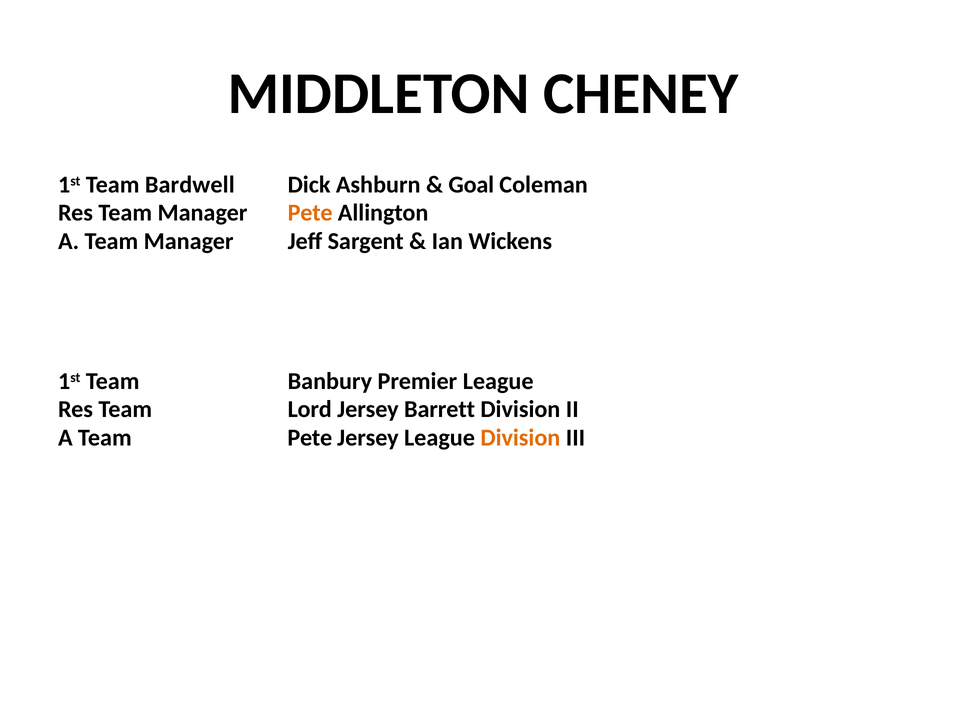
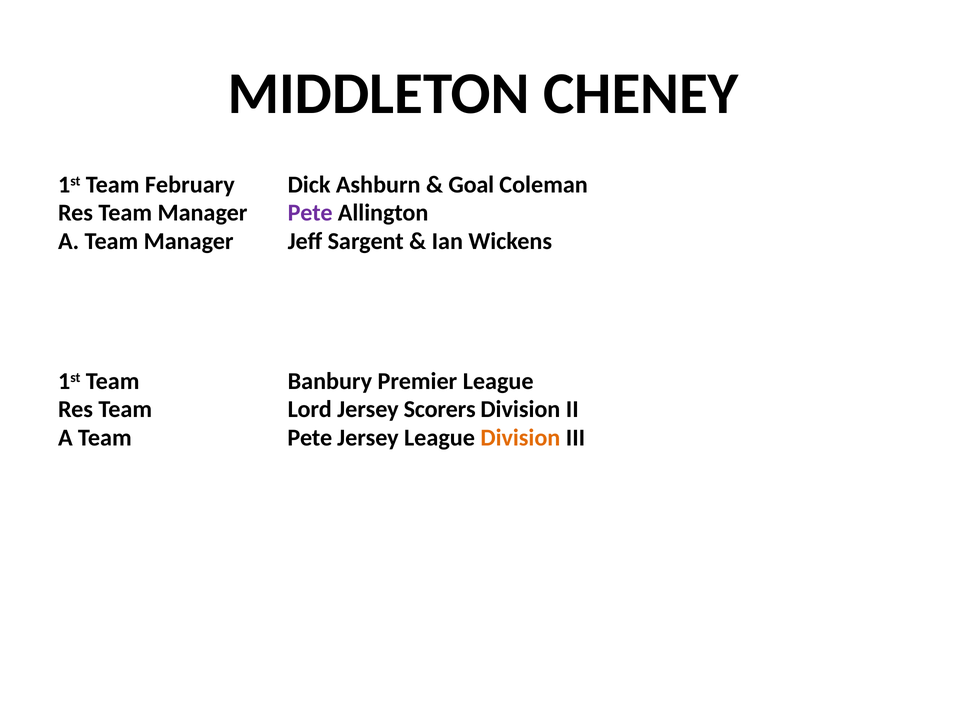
Bardwell: Bardwell -> February (190, 185)
Pete colour: orange -> purple (310, 213)
Barrett: Barrett -> Scorers (440, 409)
